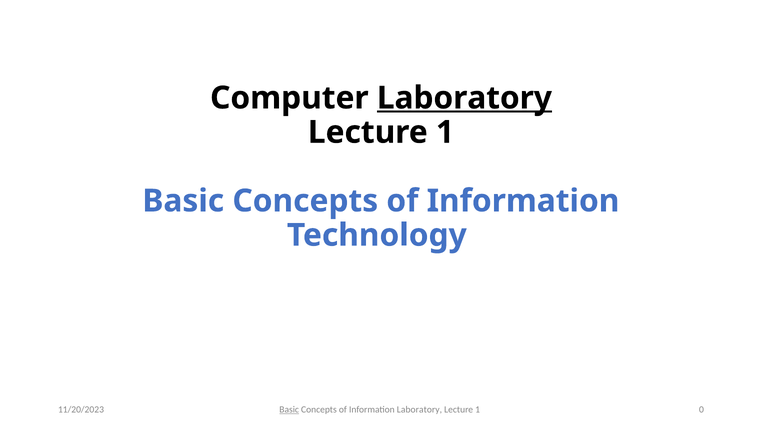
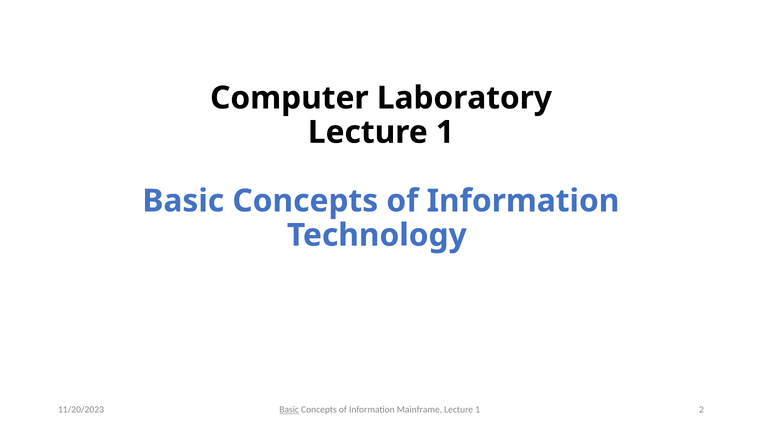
Laboratory underline: present -> none (464, 98)
Information Laboratory: Laboratory -> Mainframe (419, 409)
0: 0 -> 2 (702, 409)
